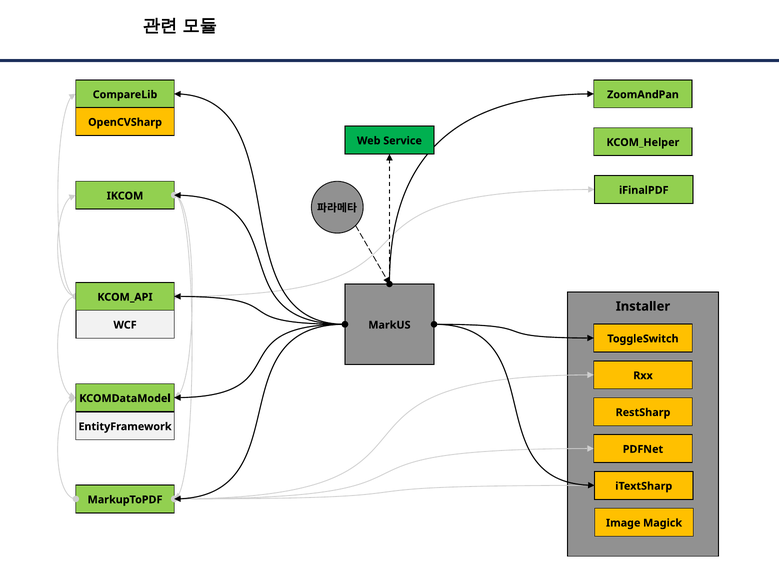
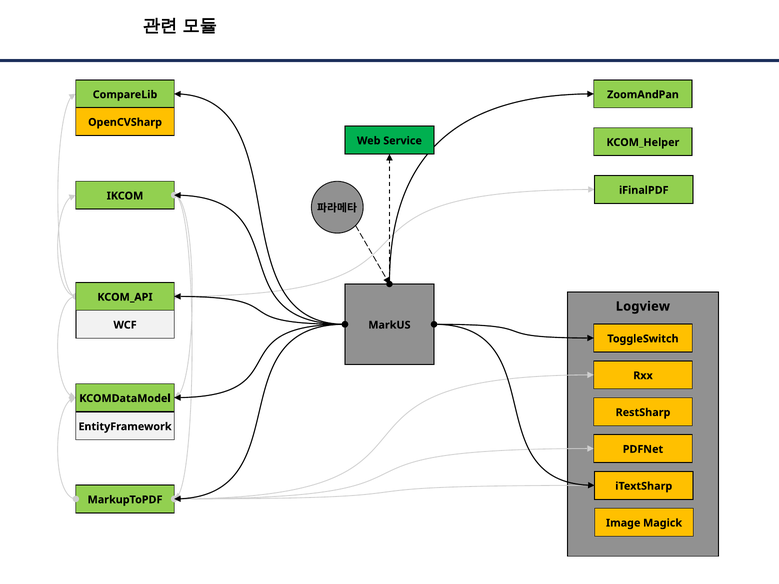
Installer: Installer -> Logview (643, 306)
